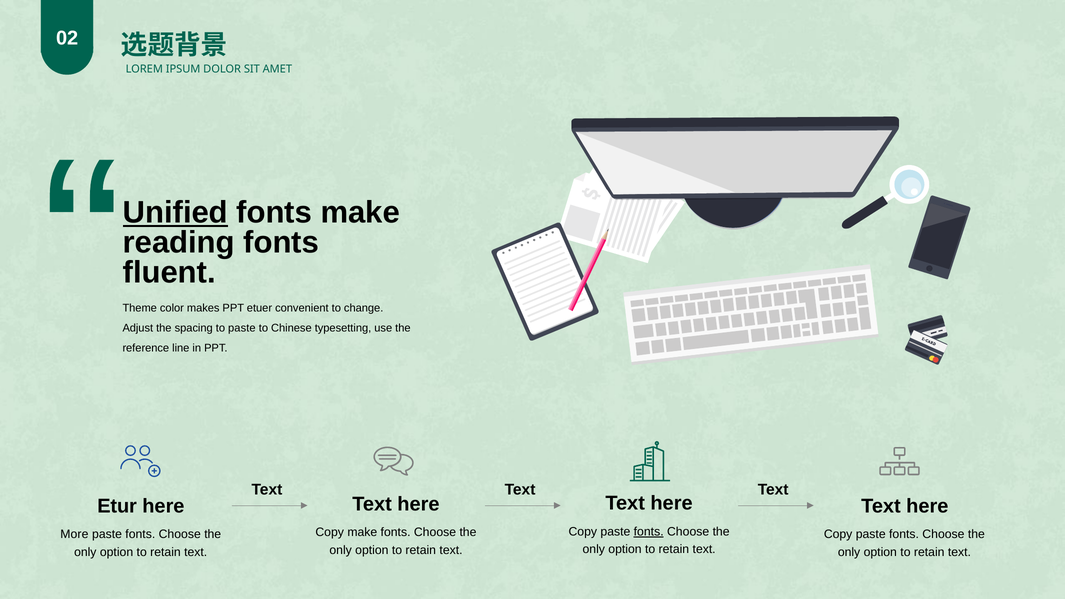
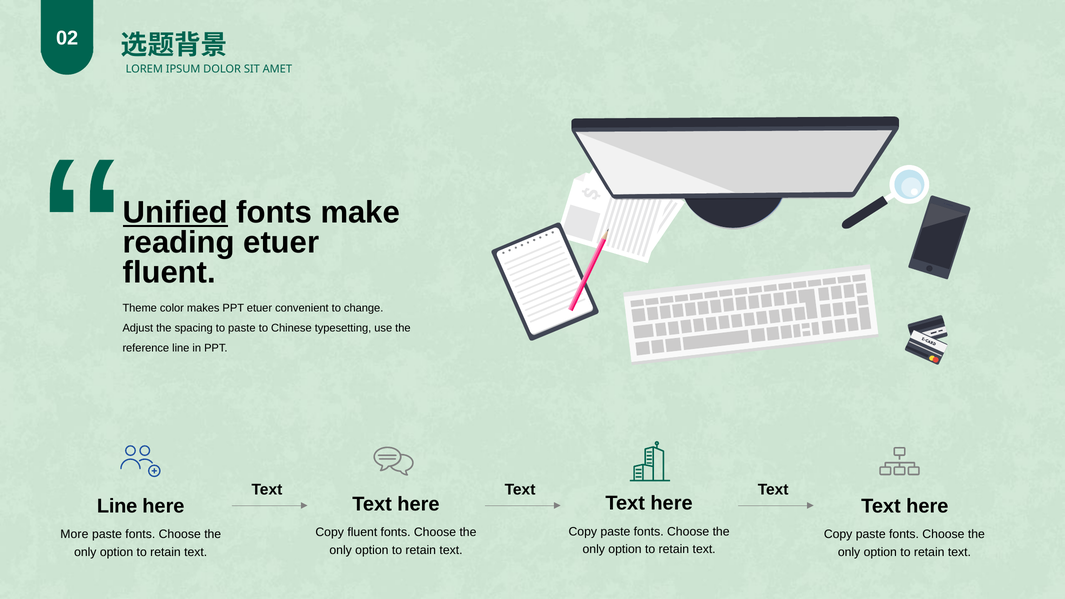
reading fonts: fonts -> etuer (281, 243)
Etur: Etur -> Line (117, 506)
fonts underline: present -> none (649, 532)
Copy make: make -> fluent (362, 532)
